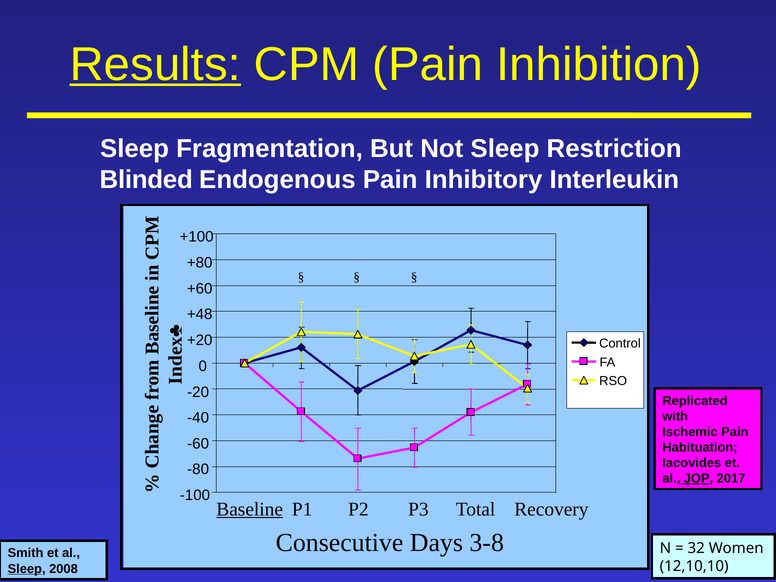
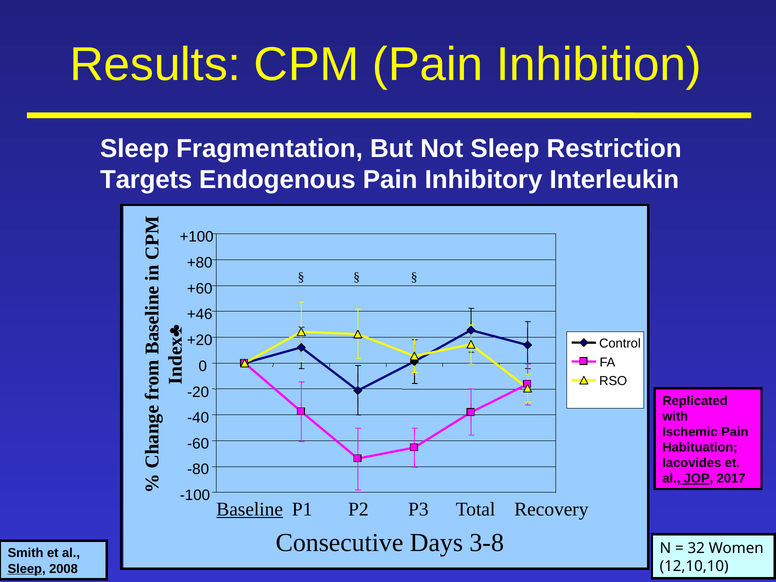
Results underline: present -> none (155, 64)
Blinded: Blinded -> Targets (146, 180)
+48: +48 -> +46 (200, 314)
